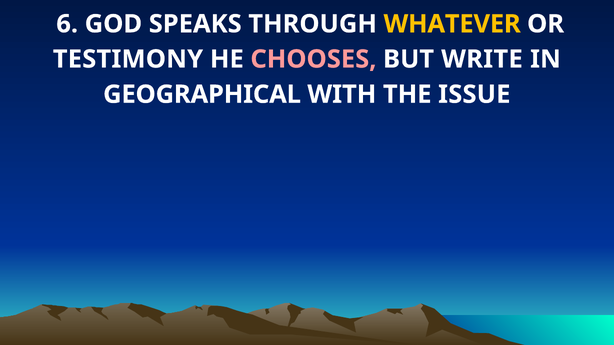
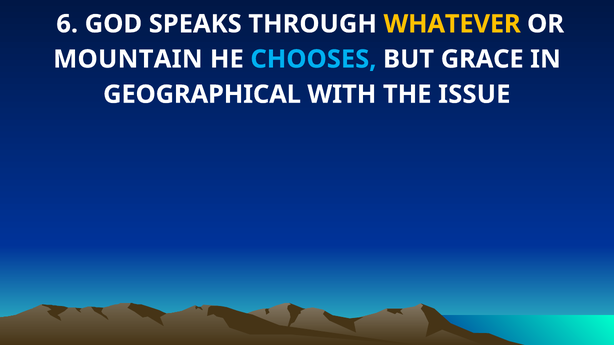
TESTIMONY: TESTIMONY -> MOUNTAIN (128, 59)
CHOOSES colour: pink -> light blue (313, 59)
WRITE: WRITE -> GRACE (482, 59)
